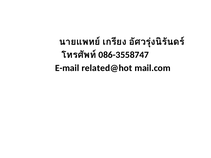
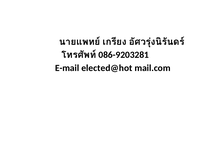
086-3558747: 086-3558747 -> 086-9203281 (124, 55)
related@hot: related@hot -> elected@hot (107, 68)
